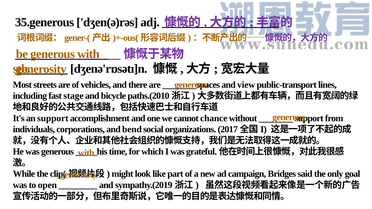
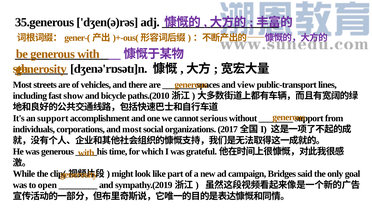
stage: stage -> show (74, 96)
chance: chance -> serious (214, 118)
and bend: bend -> most (132, 129)
